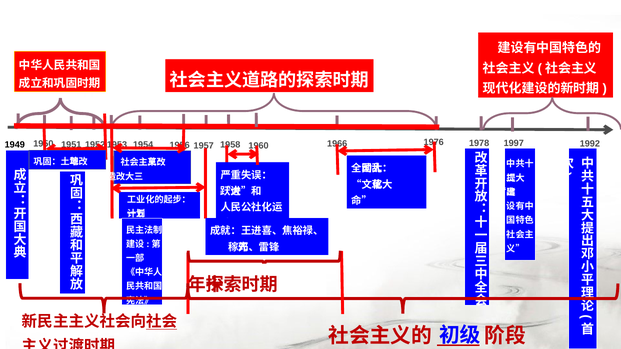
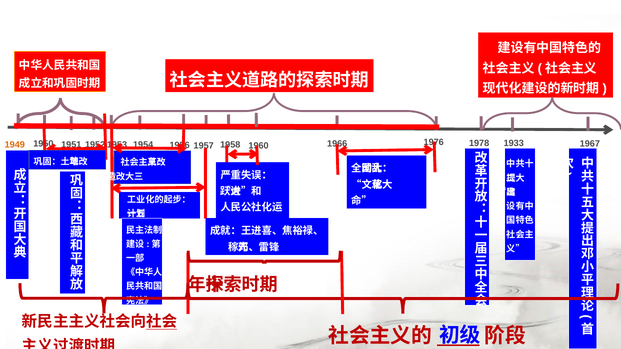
1997: 1997 -> 1933 (514, 143)
1949 colour: black -> orange (15, 145)
1992: 1992 -> 1967 (590, 144)
